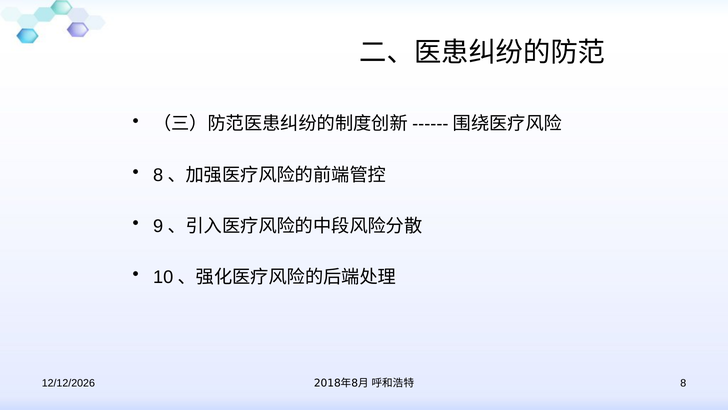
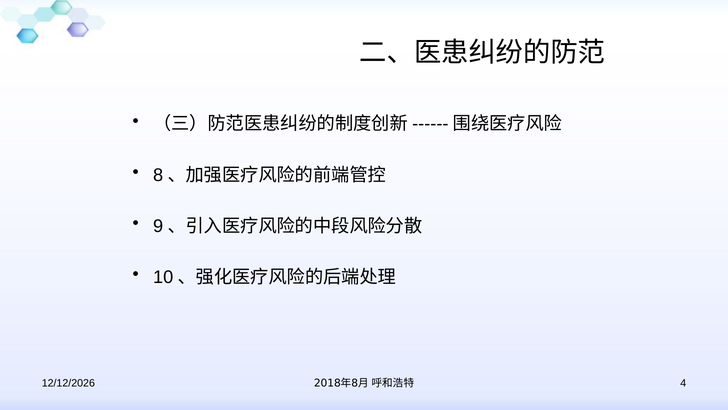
8: 8 -> 4 (683, 383)
